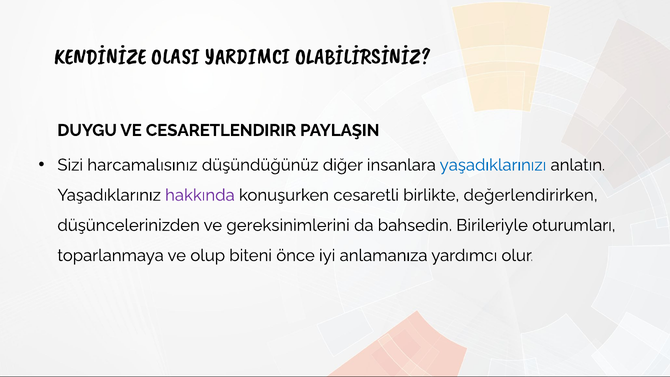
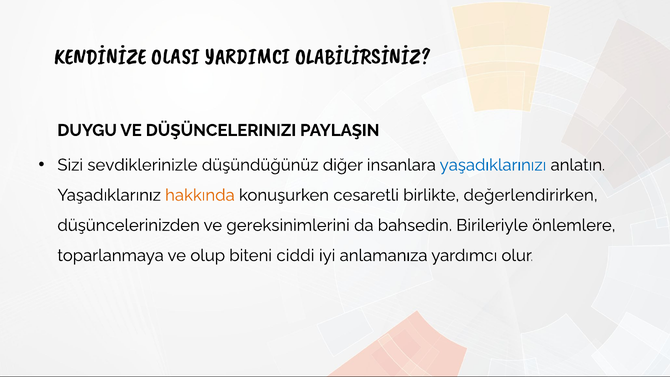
CESARETLENDIRIR: CESARETLENDIRIR -> DÜŞÜNCELERINIZI (221, 130)
harcamalısınız: harcamalısınız -> sevdiklerinizle (142, 165)
hakkında colour: purple -> orange (200, 195)
oturumları: oturumları -> önlemlere (574, 225)
önce: önce -> ciddi (295, 255)
